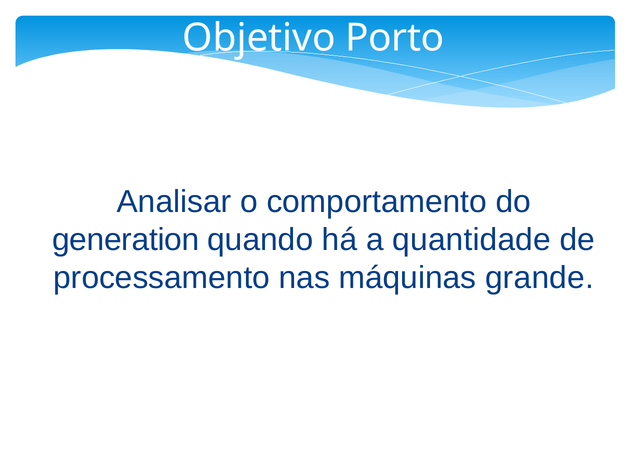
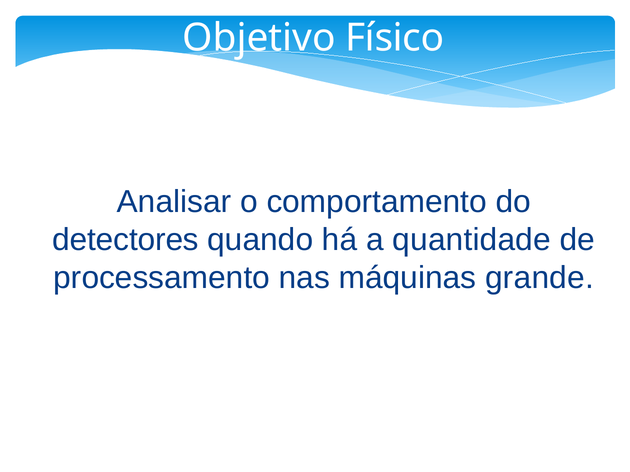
Porto: Porto -> Físico (395, 38)
generation: generation -> detectores (126, 240)
